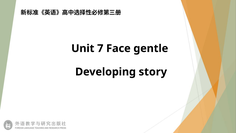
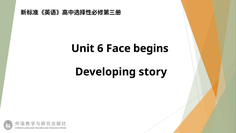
7: 7 -> 6 (100, 48)
gentle: gentle -> begins (151, 48)
